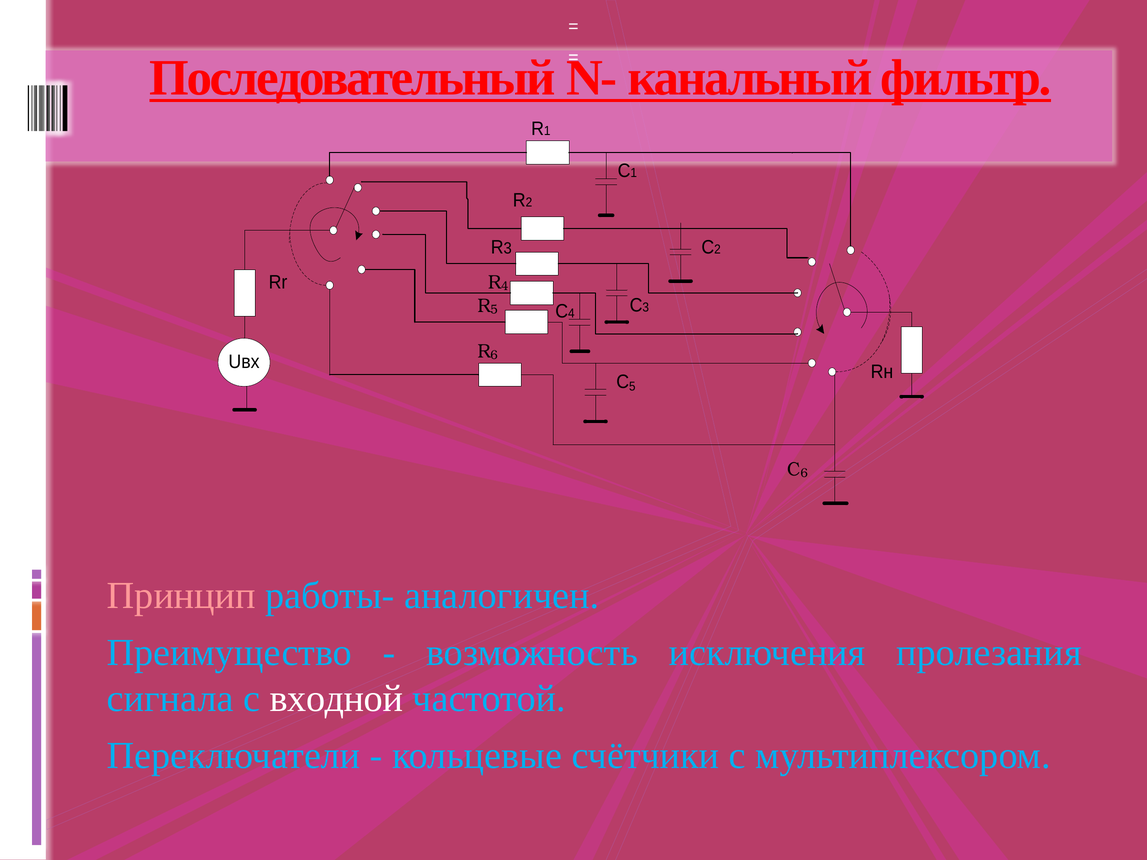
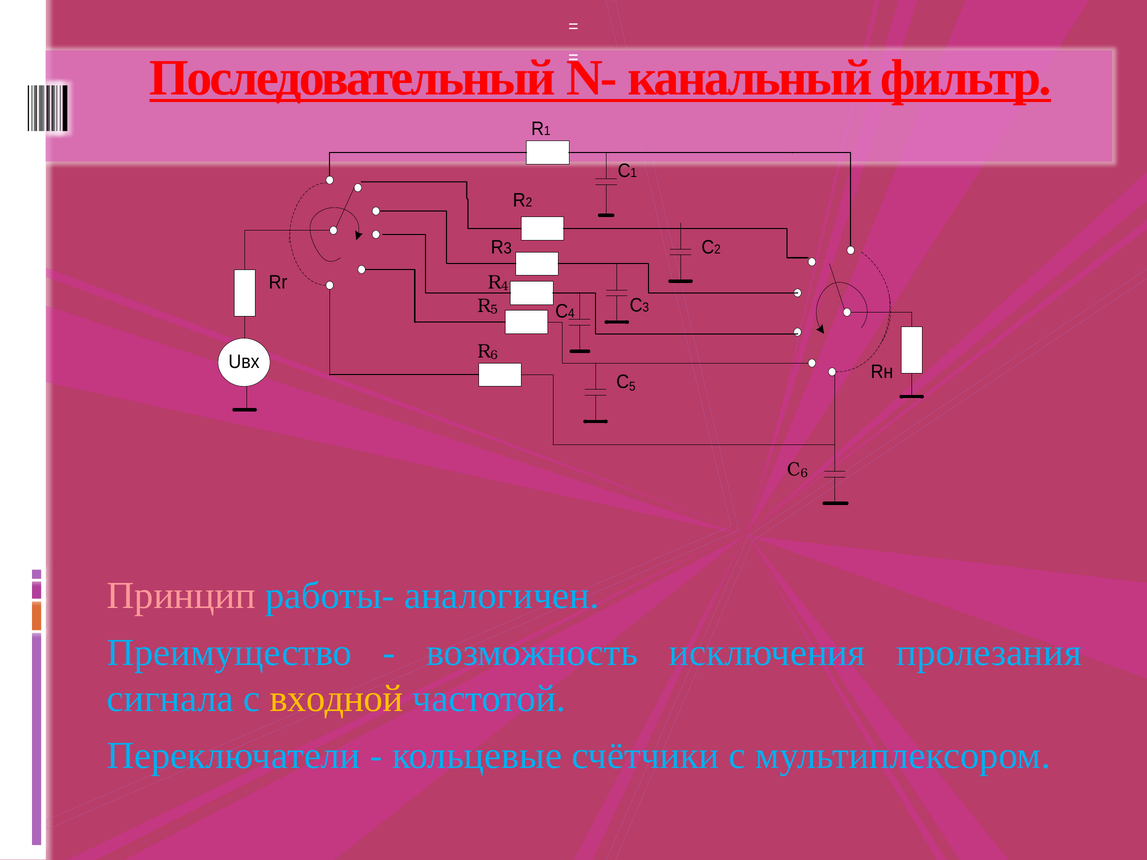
входной colour: white -> yellow (336, 699)
